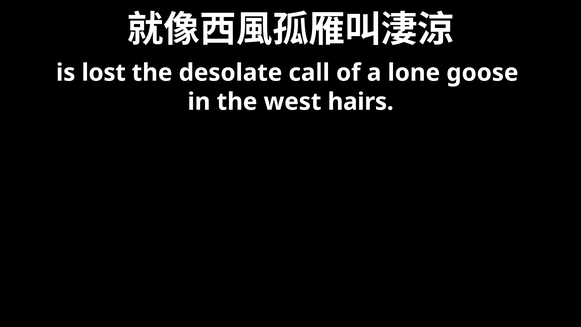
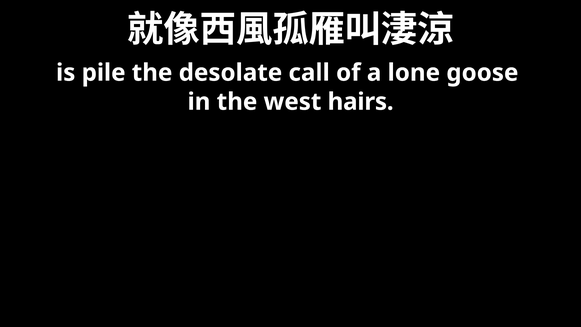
lost: lost -> pile (104, 73)
